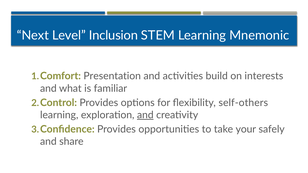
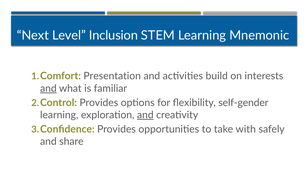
and underline: none -> present (48, 89)
self-others: self-others -> self-gender (243, 103)
your: your -> with (246, 129)
